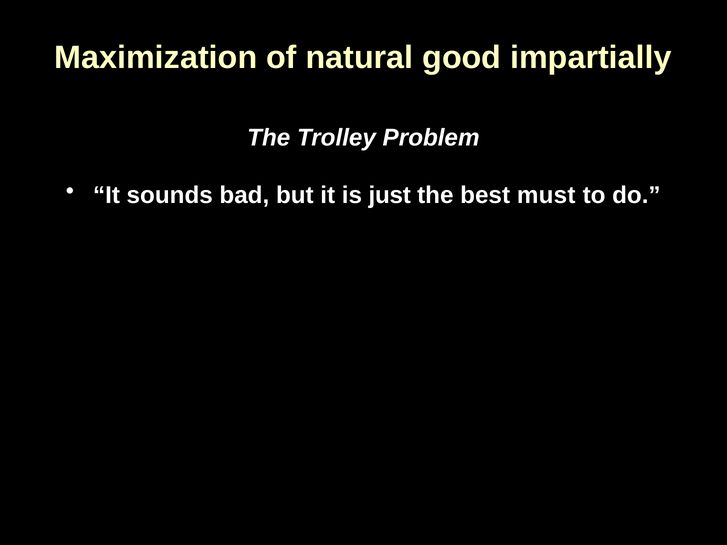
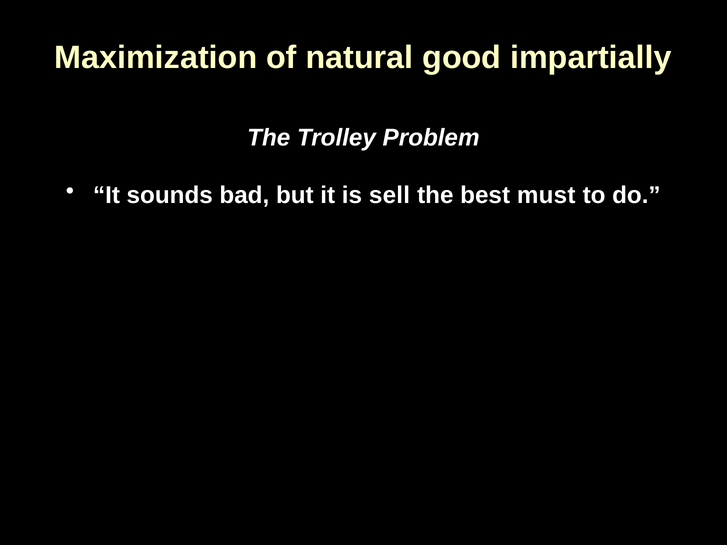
just: just -> sell (389, 195)
